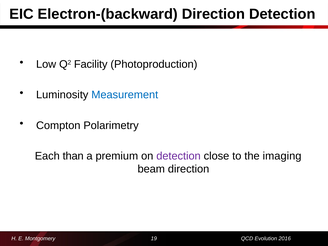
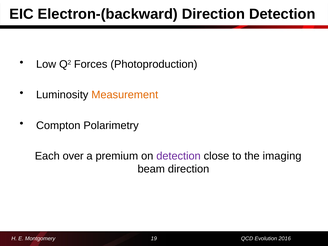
Facility: Facility -> Forces (91, 64)
Measurement colour: blue -> orange (125, 95)
than: than -> over (73, 156)
